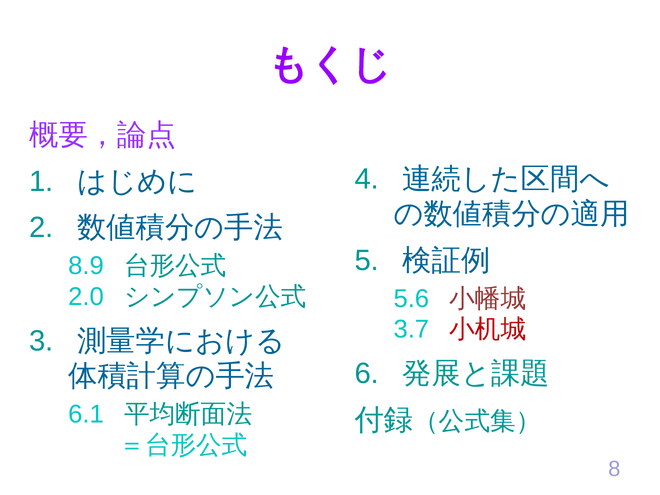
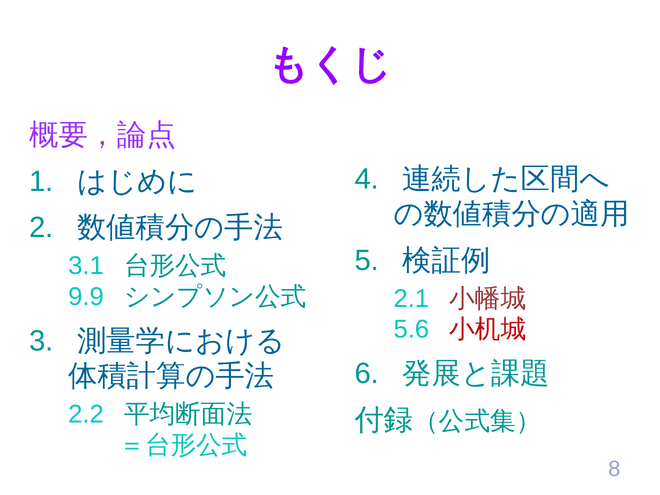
8.9: 8.9 -> 3.1 (86, 266)
2.0: 2.0 -> 9.9 (86, 297)
5.6: 5.6 -> 2.1 (411, 299)
3.7: 3.7 -> 5.6 (411, 329)
6.1: 6.1 -> 2.2 (86, 415)
